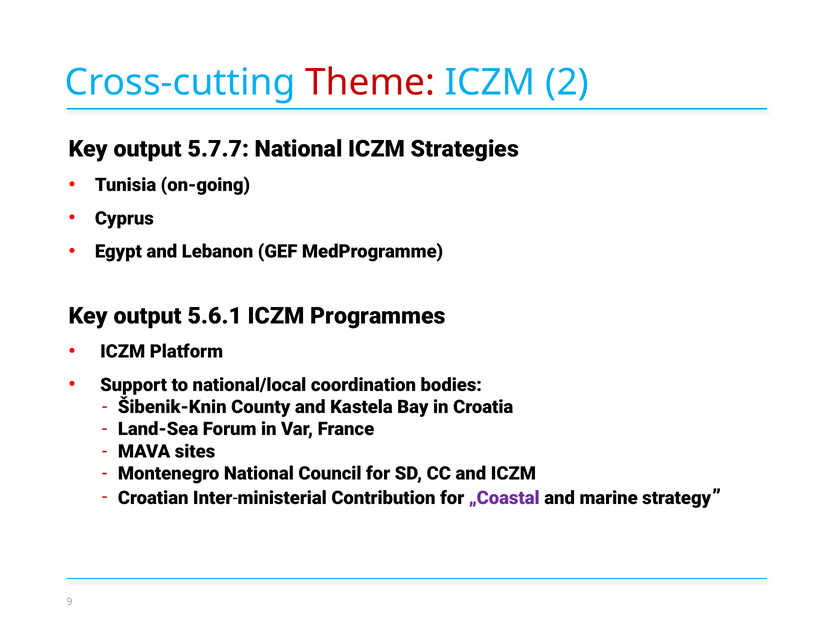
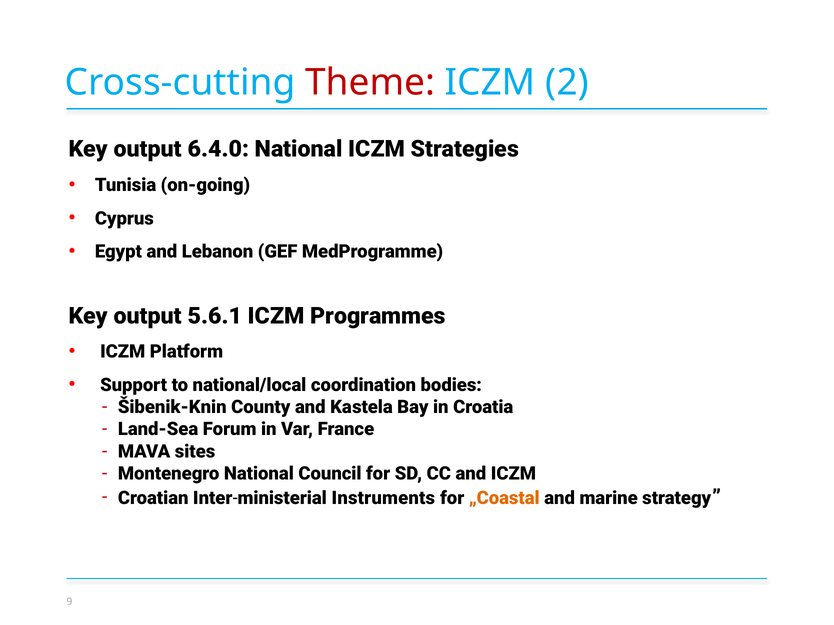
5.7.7: 5.7.7 -> 6.4.0 (218, 149)
Contribution: Contribution -> Instruments (383, 499)
„Coastal colour: purple -> orange (504, 499)
